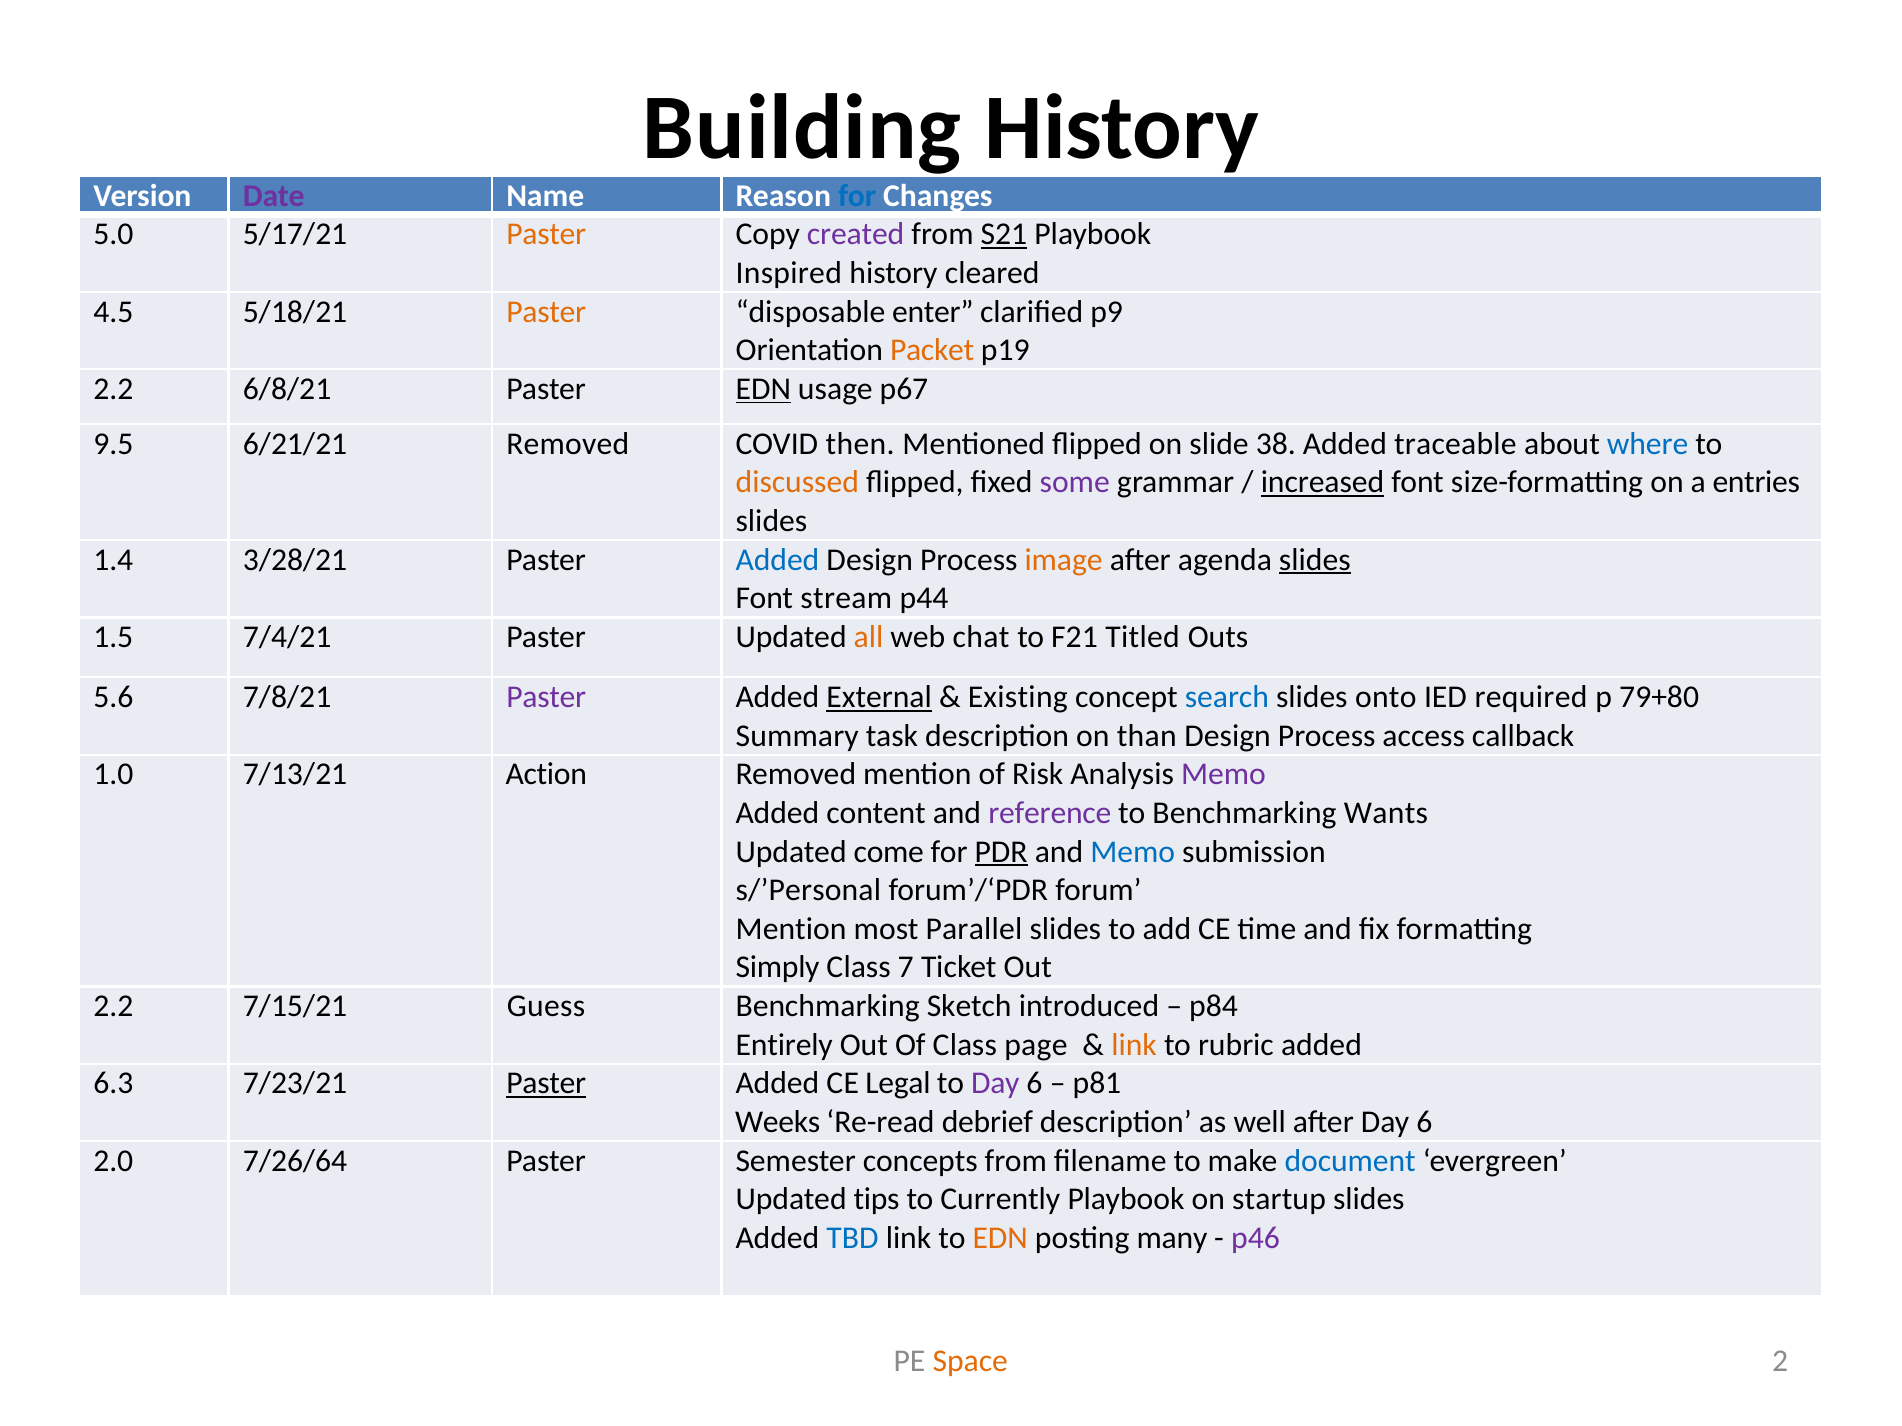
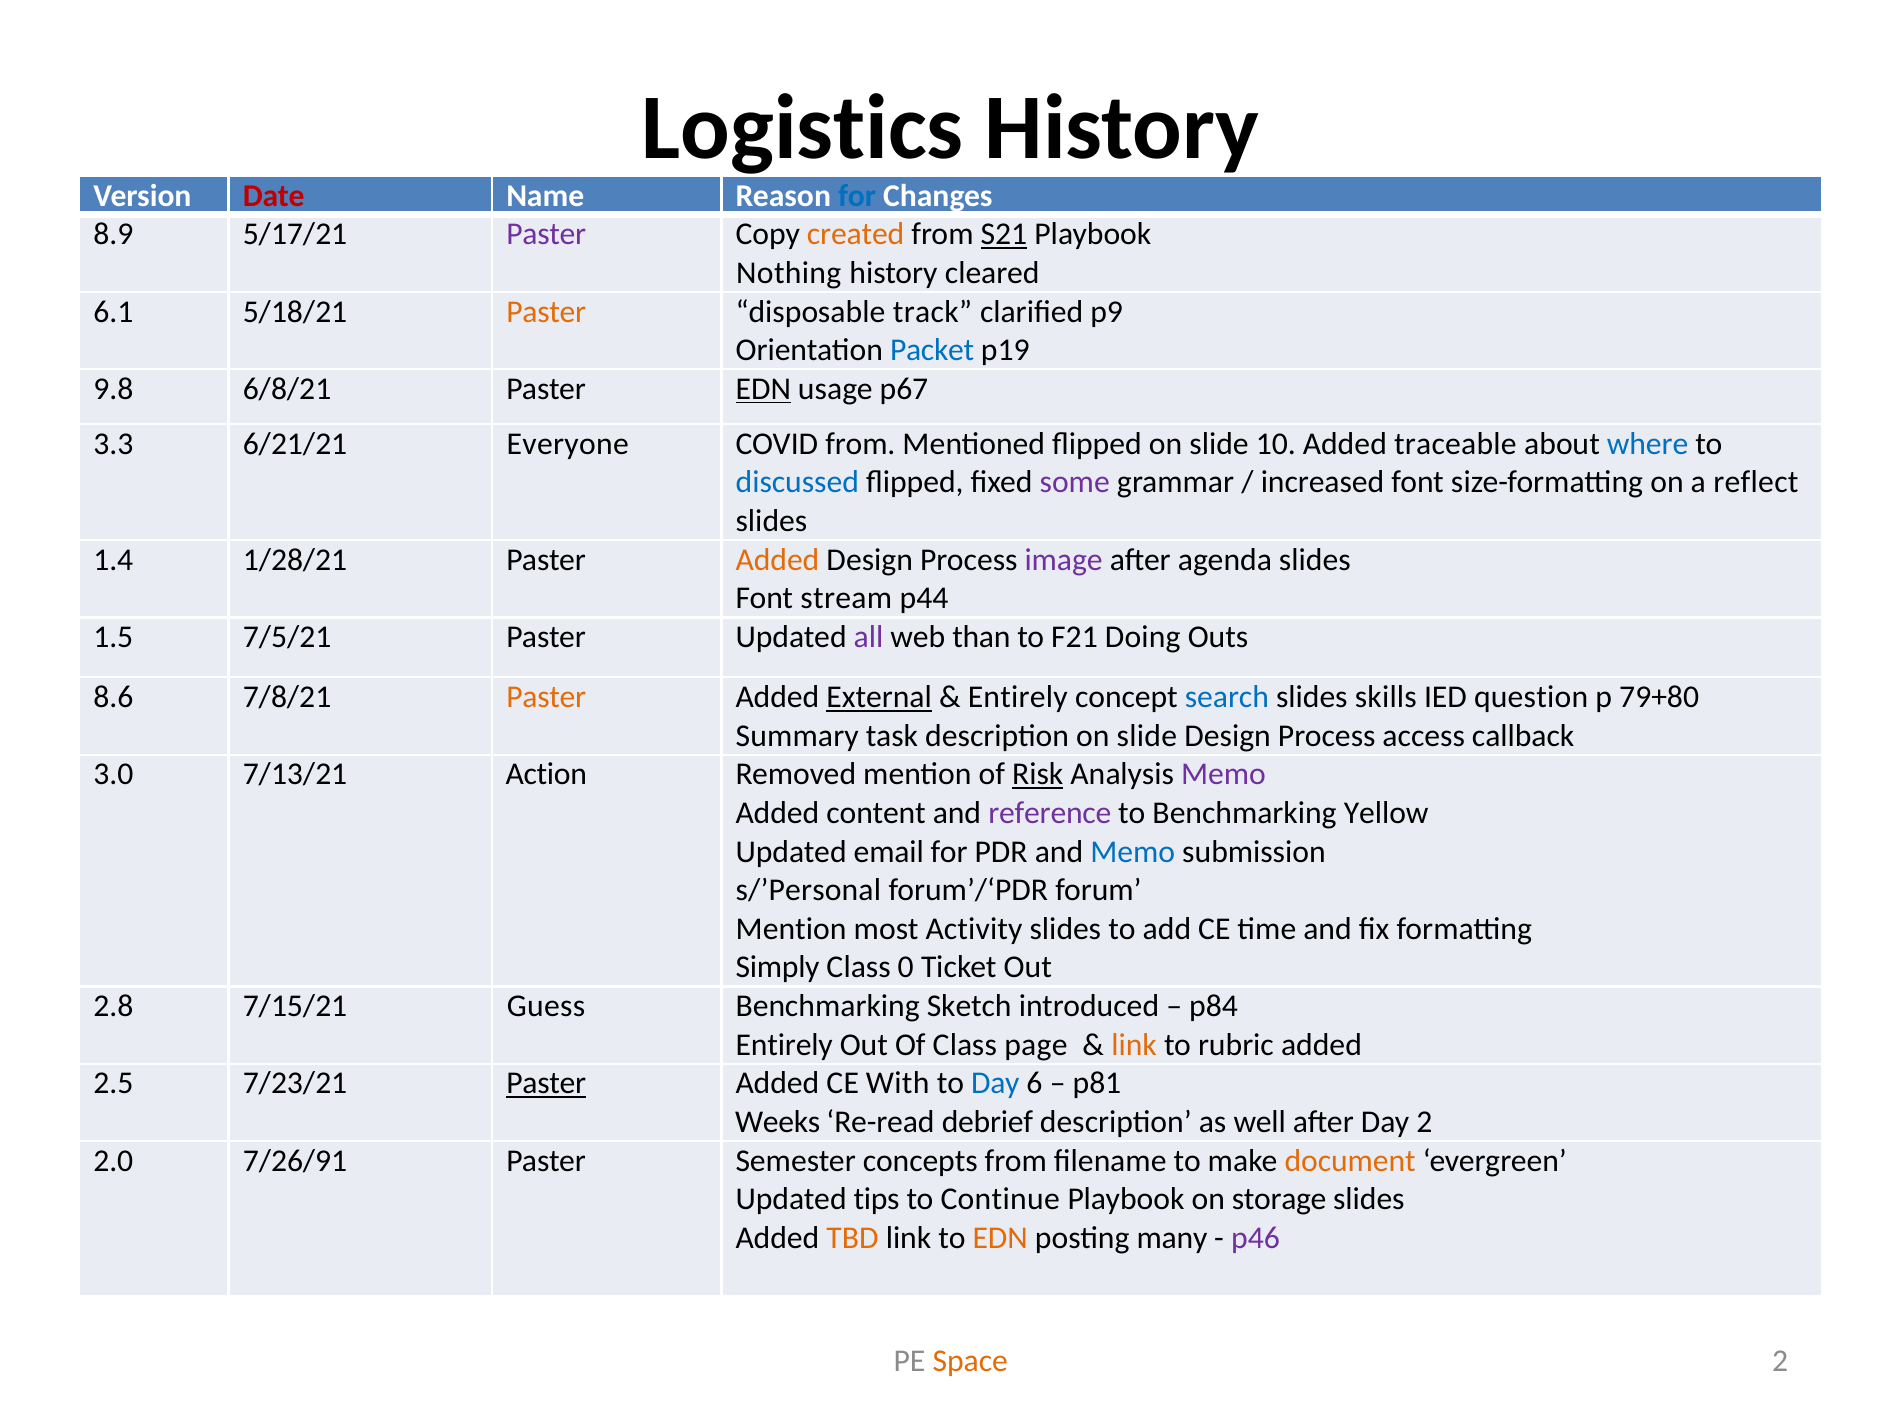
Building: Building -> Logistics (803, 129)
Date colour: purple -> red (274, 196)
5.0: 5.0 -> 8.9 (113, 234)
Paster colour: orange -> purple (546, 234)
created colour: purple -> orange (856, 234)
Inspired: Inspired -> Nothing (789, 273)
4.5: 4.5 -> 6.1 (113, 312)
enter: enter -> track (933, 312)
Packet colour: orange -> blue (932, 350)
2.2: 2.2 -> 9.8 (113, 389)
9.5: 9.5 -> 3.3 (113, 444)
6/21/21 Removed: Removed -> Everyone (568, 444)
COVID then: then -> from (860, 444)
38: 38 -> 10 (1276, 444)
discussed colour: orange -> blue (797, 483)
increased underline: present -> none (1322, 483)
entries: entries -> reflect (1756, 483)
3/28/21: 3/28/21 -> 1/28/21 (295, 560)
Added colour: blue -> orange (777, 560)
image colour: orange -> purple (1064, 560)
slides underline: present -> none (1315, 560)
7/4/21: 7/4/21 -> 7/5/21 (287, 637)
all colour: orange -> purple (869, 637)
chat: chat -> than (981, 637)
Titled: Titled -> Doing (1143, 637)
5.6: 5.6 -> 8.6 (113, 697)
Paster colour: purple -> orange (546, 697)
Existing: Existing -> Entirely (1018, 697)
onto: onto -> skills (1386, 697)
required: required -> question (1531, 697)
description on than: than -> slide (1147, 736)
1.0: 1.0 -> 3.0 (113, 775)
Risk underline: none -> present (1038, 775)
Wants: Wants -> Yellow (1386, 813)
come: come -> email (889, 852)
PDR underline: present -> none (1001, 852)
Parallel: Parallel -> Activity (974, 929)
7: 7 -> 0 (906, 968)
2.2: 2.2 -> 2.8 (113, 1007)
6.3: 6.3 -> 2.5 (113, 1084)
Legal: Legal -> With (898, 1084)
Day colour: purple -> blue (995, 1084)
after Day 6: 6 -> 2 (1424, 1123)
7/26/64: 7/26/64 -> 7/26/91 (295, 1161)
document colour: blue -> orange (1350, 1161)
Currently: Currently -> Continue (1000, 1200)
startup: startup -> storage (1279, 1200)
TBD colour: blue -> orange (852, 1239)
